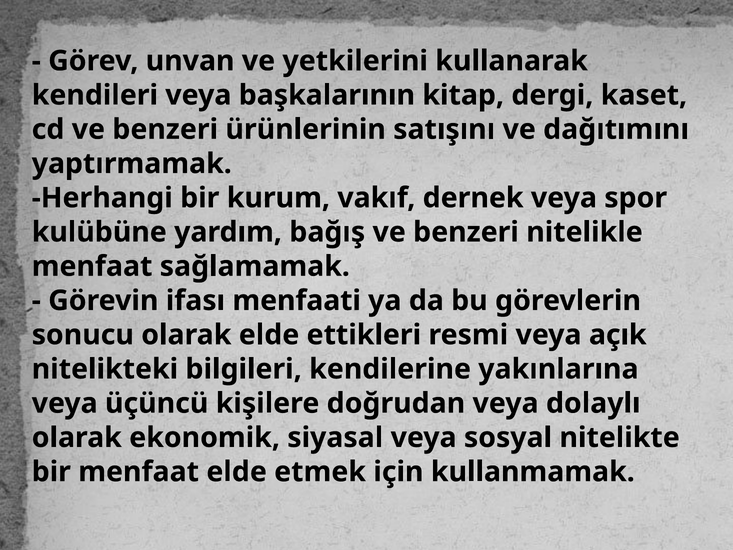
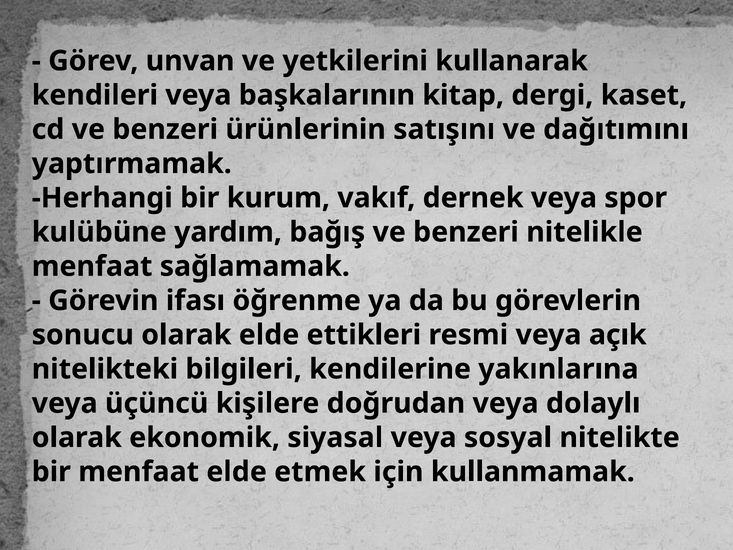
menfaati: menfaati -> öğrenme (297, 300)
